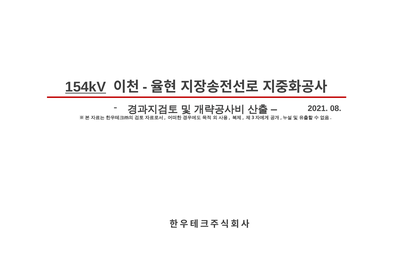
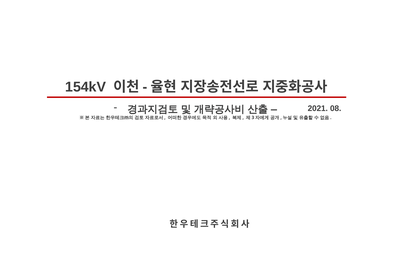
154kV underline: present -> none (86, 87)
